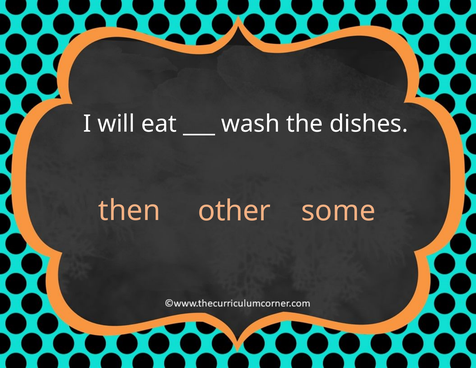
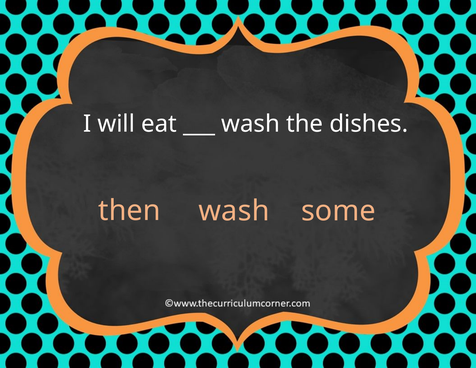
other: other -> wash (234, 211)
